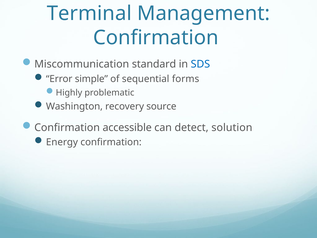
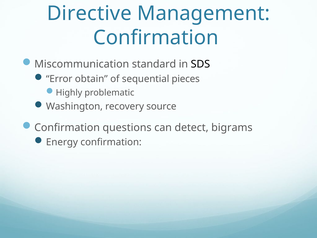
Terminal: Terminal -> Directive (89, 13)
SDS colour: blue -> black (200, 64)
simple: simple -> obtain (91, 79)
forms: forms -> pieces (186, 79)
accessible: accessible -> questions (127, 127)
solution: solution -> bigrams (232, 127)
